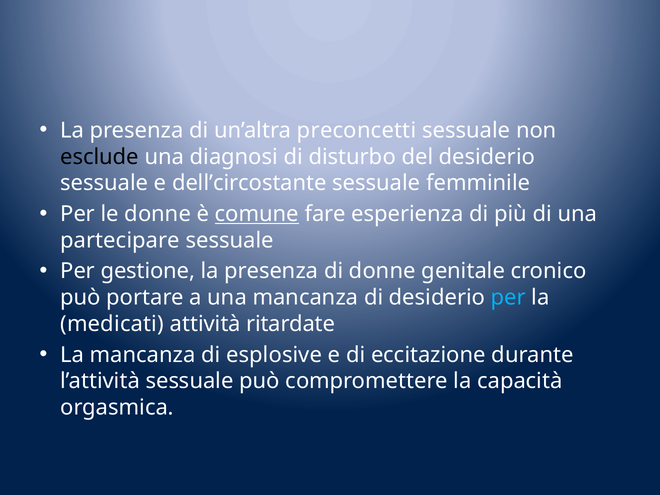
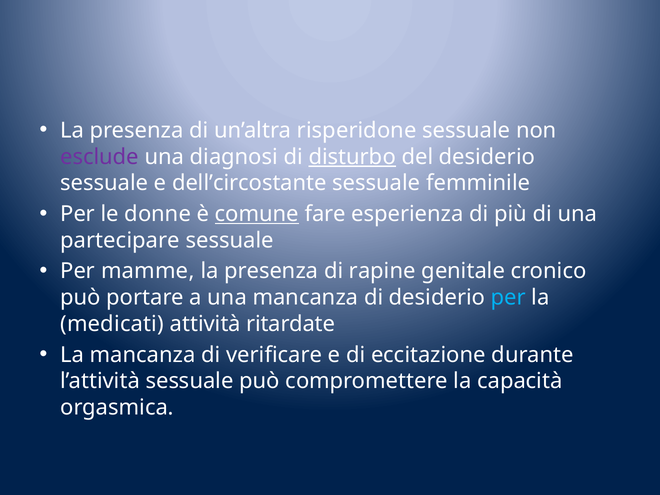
preconcetti: preconcetti -> risperidone (357, 130)
esclude colour: black -> purple (100, 157)
disturbo underline: none -> present (352, 157)
gestione: gestione -> mamme (148, 271)
di donne: donne -> rapine (382, 271)
esplosive: esplosive -> verificare (274, 355)
